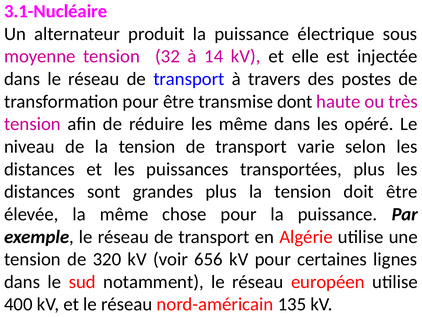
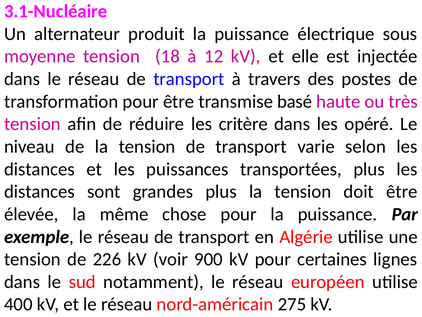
32: 32 -> 18 (168, 56)
14: 14 -> 12 (214, 56)
dont: dont -> basé (295, 101)
les même: même -> critère (243, 124)
320: 320 -> 226 (107, 259)
656: 656 -> 900 (209, 259)
135: 135 -> 275 (292, 304)
